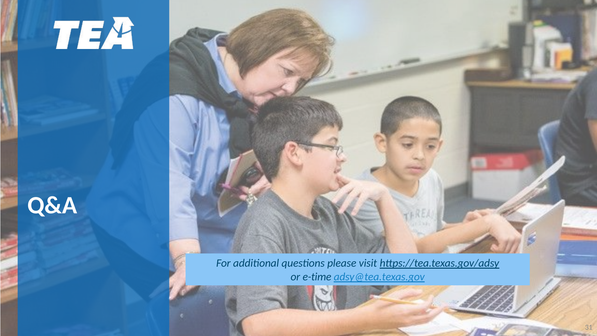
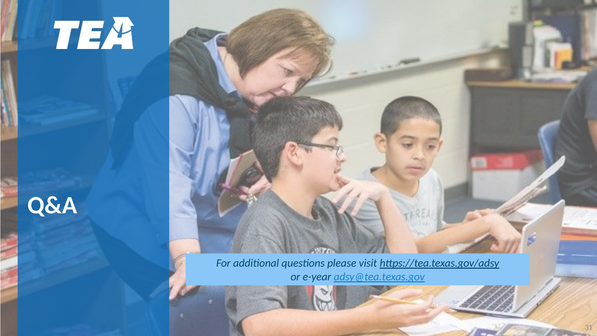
e-time: e-time -> e-year (317, 277)
